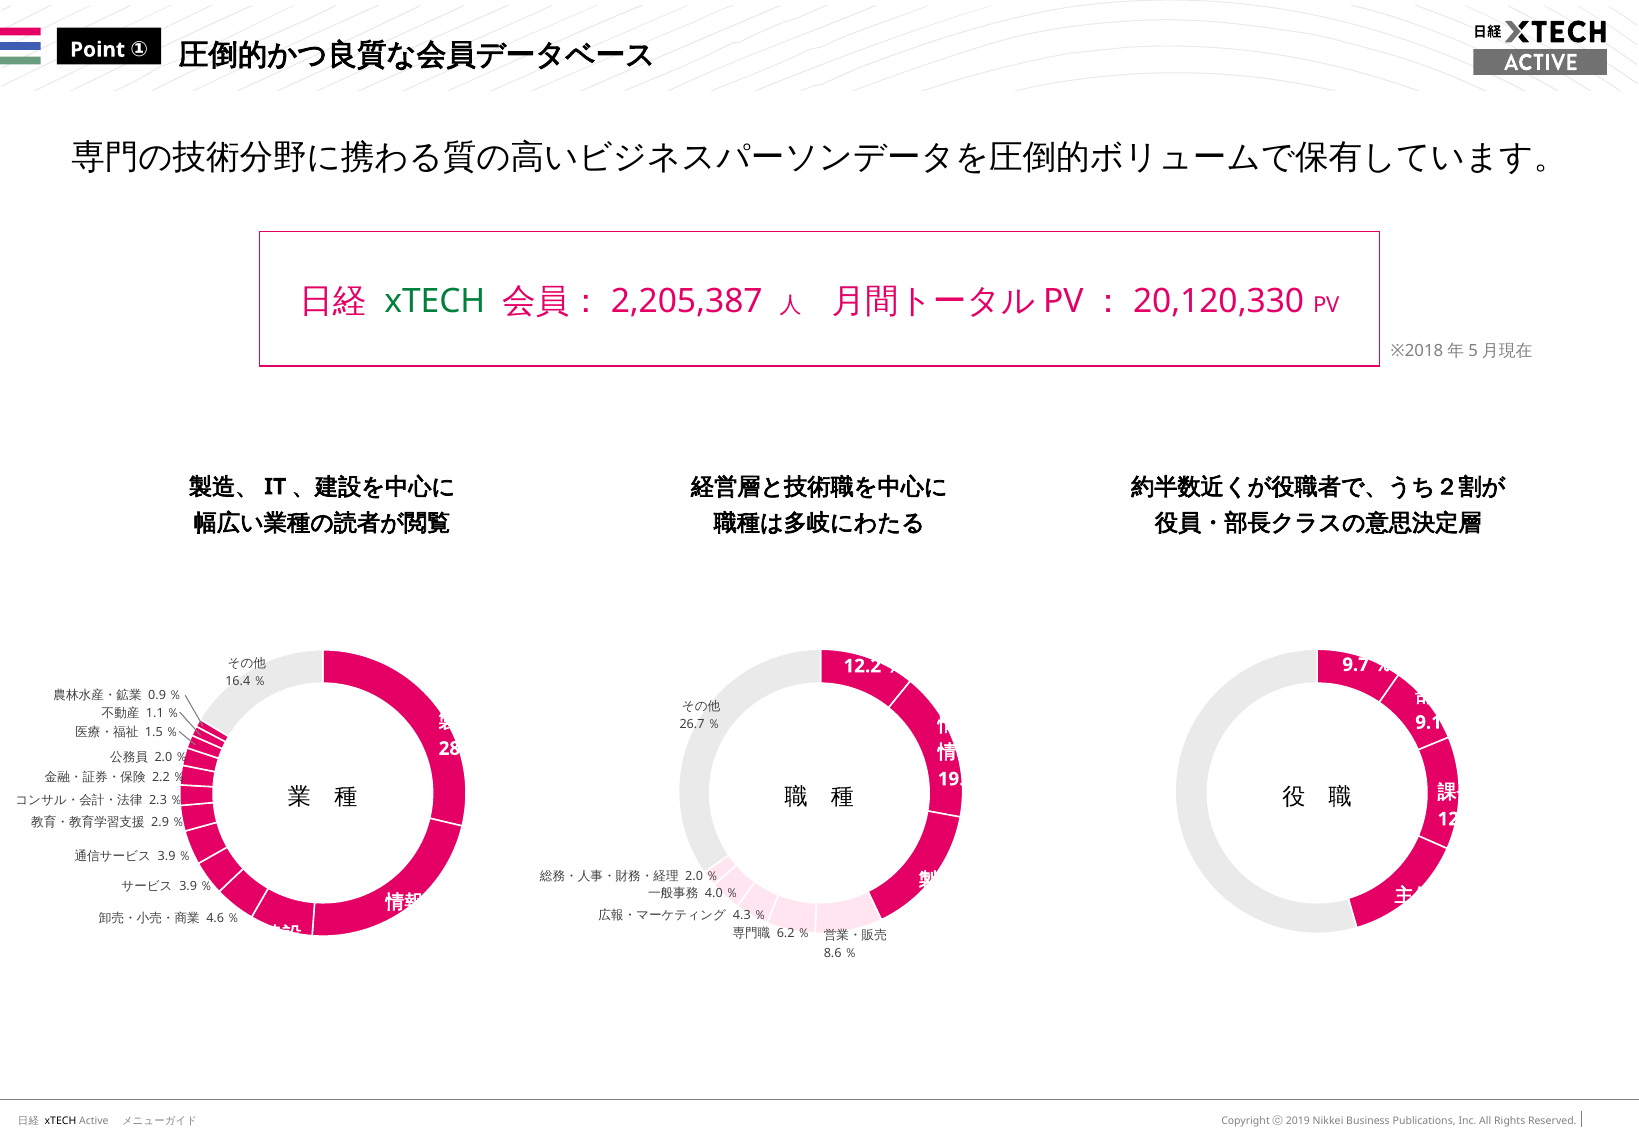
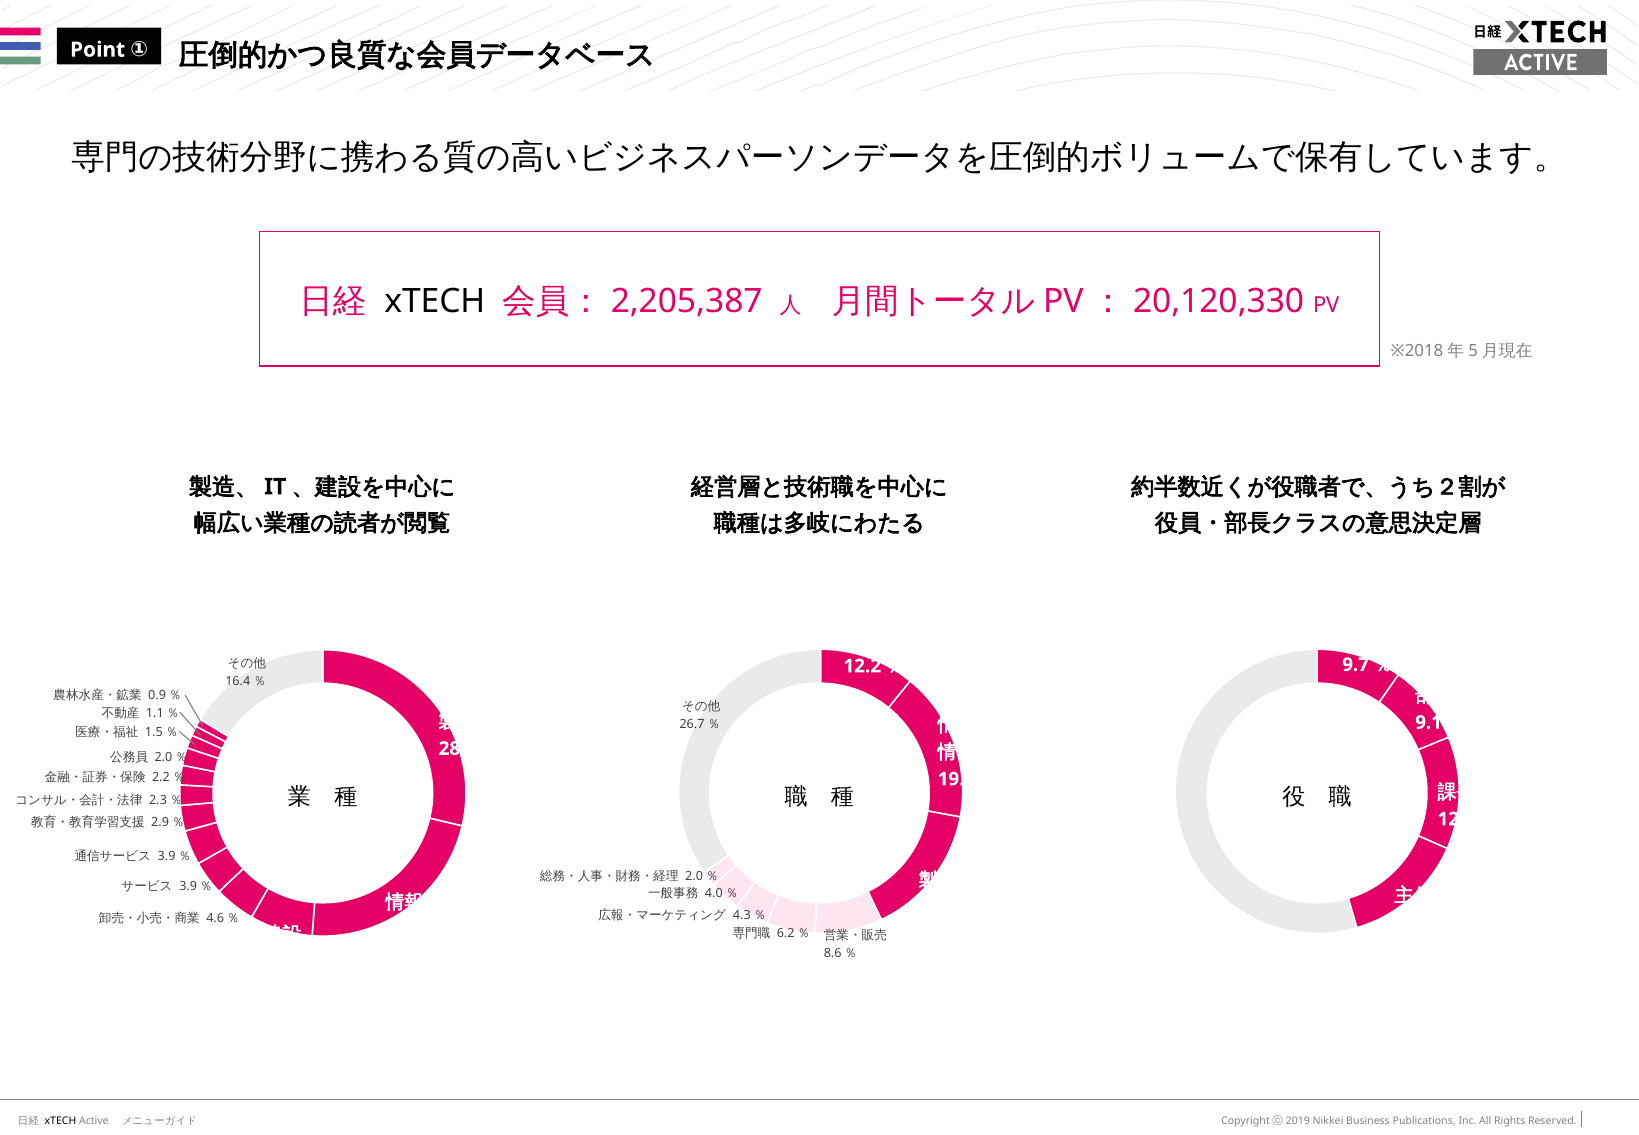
xTECH colour: green -> black (435, 301)
